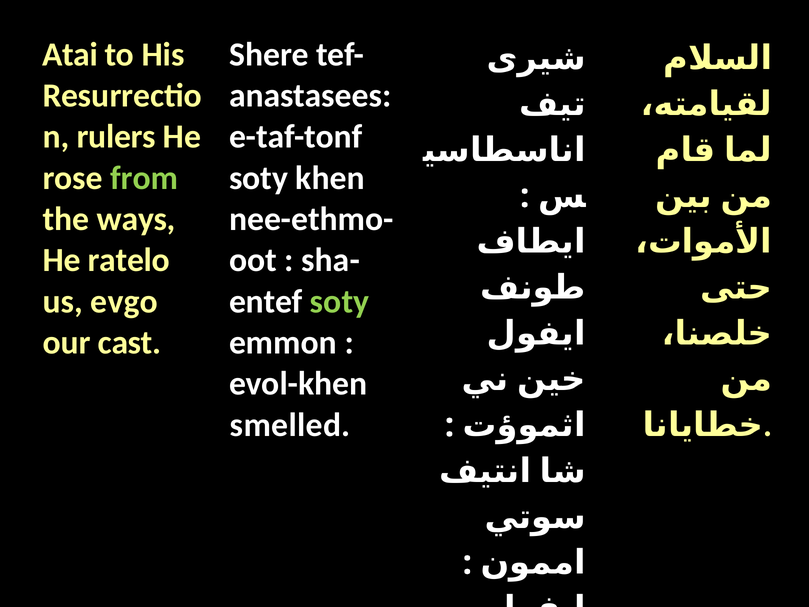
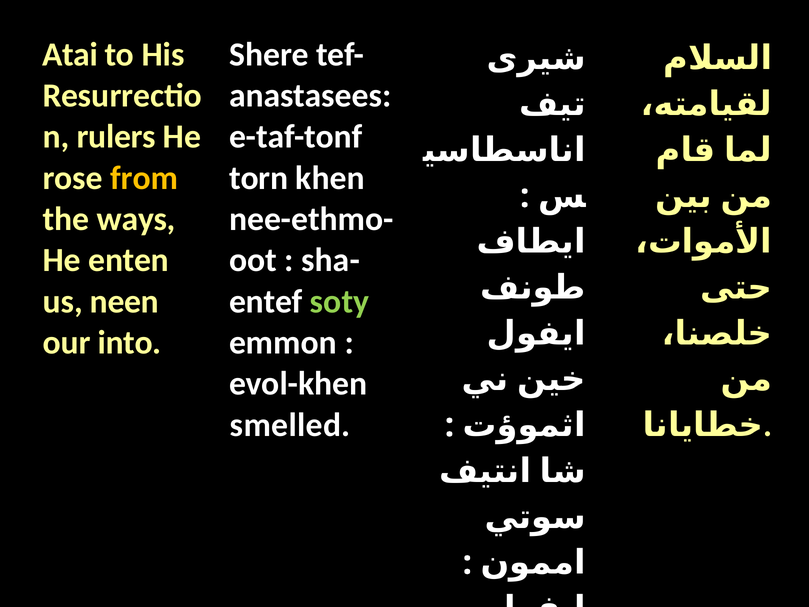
from colour: light green -> yellow (144, 178)
soty: soty -> torn (259, 178)
ratelo: ratelo -> enten (129, 260)
evgo: evgo -> neen (124, 301)
cast: cast -> into (130, 343)
